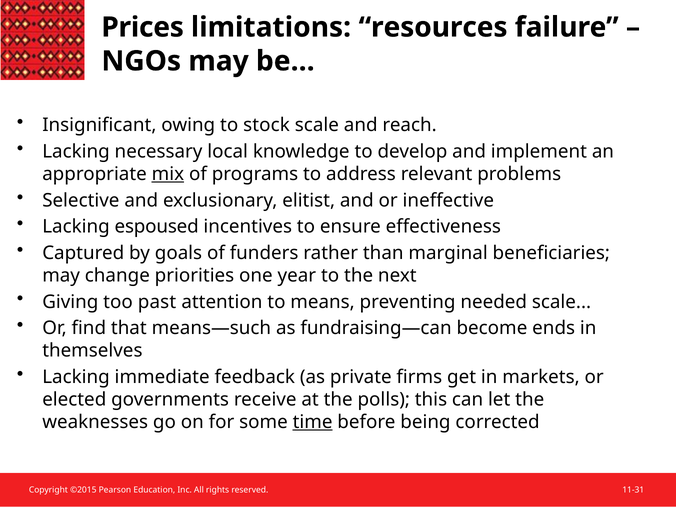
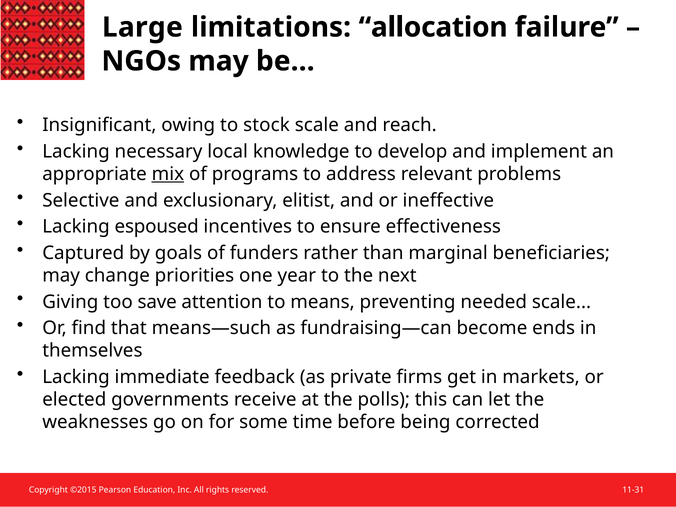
Prices: Prices -> Large (142, 27)
resources: resources -> allocation (433, 27)
past: past -> save (157, 302)
time underline: present -> none (313, 422)
